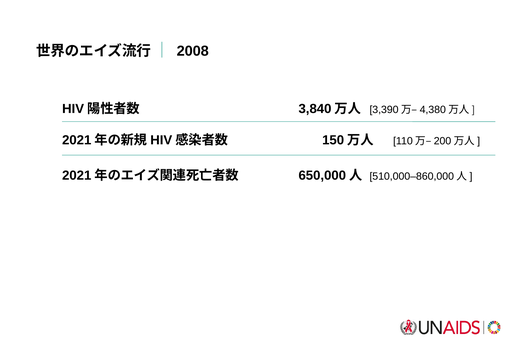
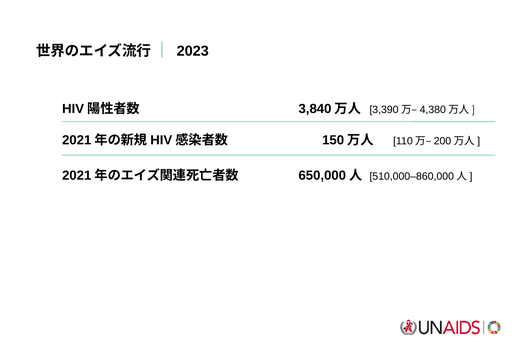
2008: 2008 -> 2023 (193, 51)
